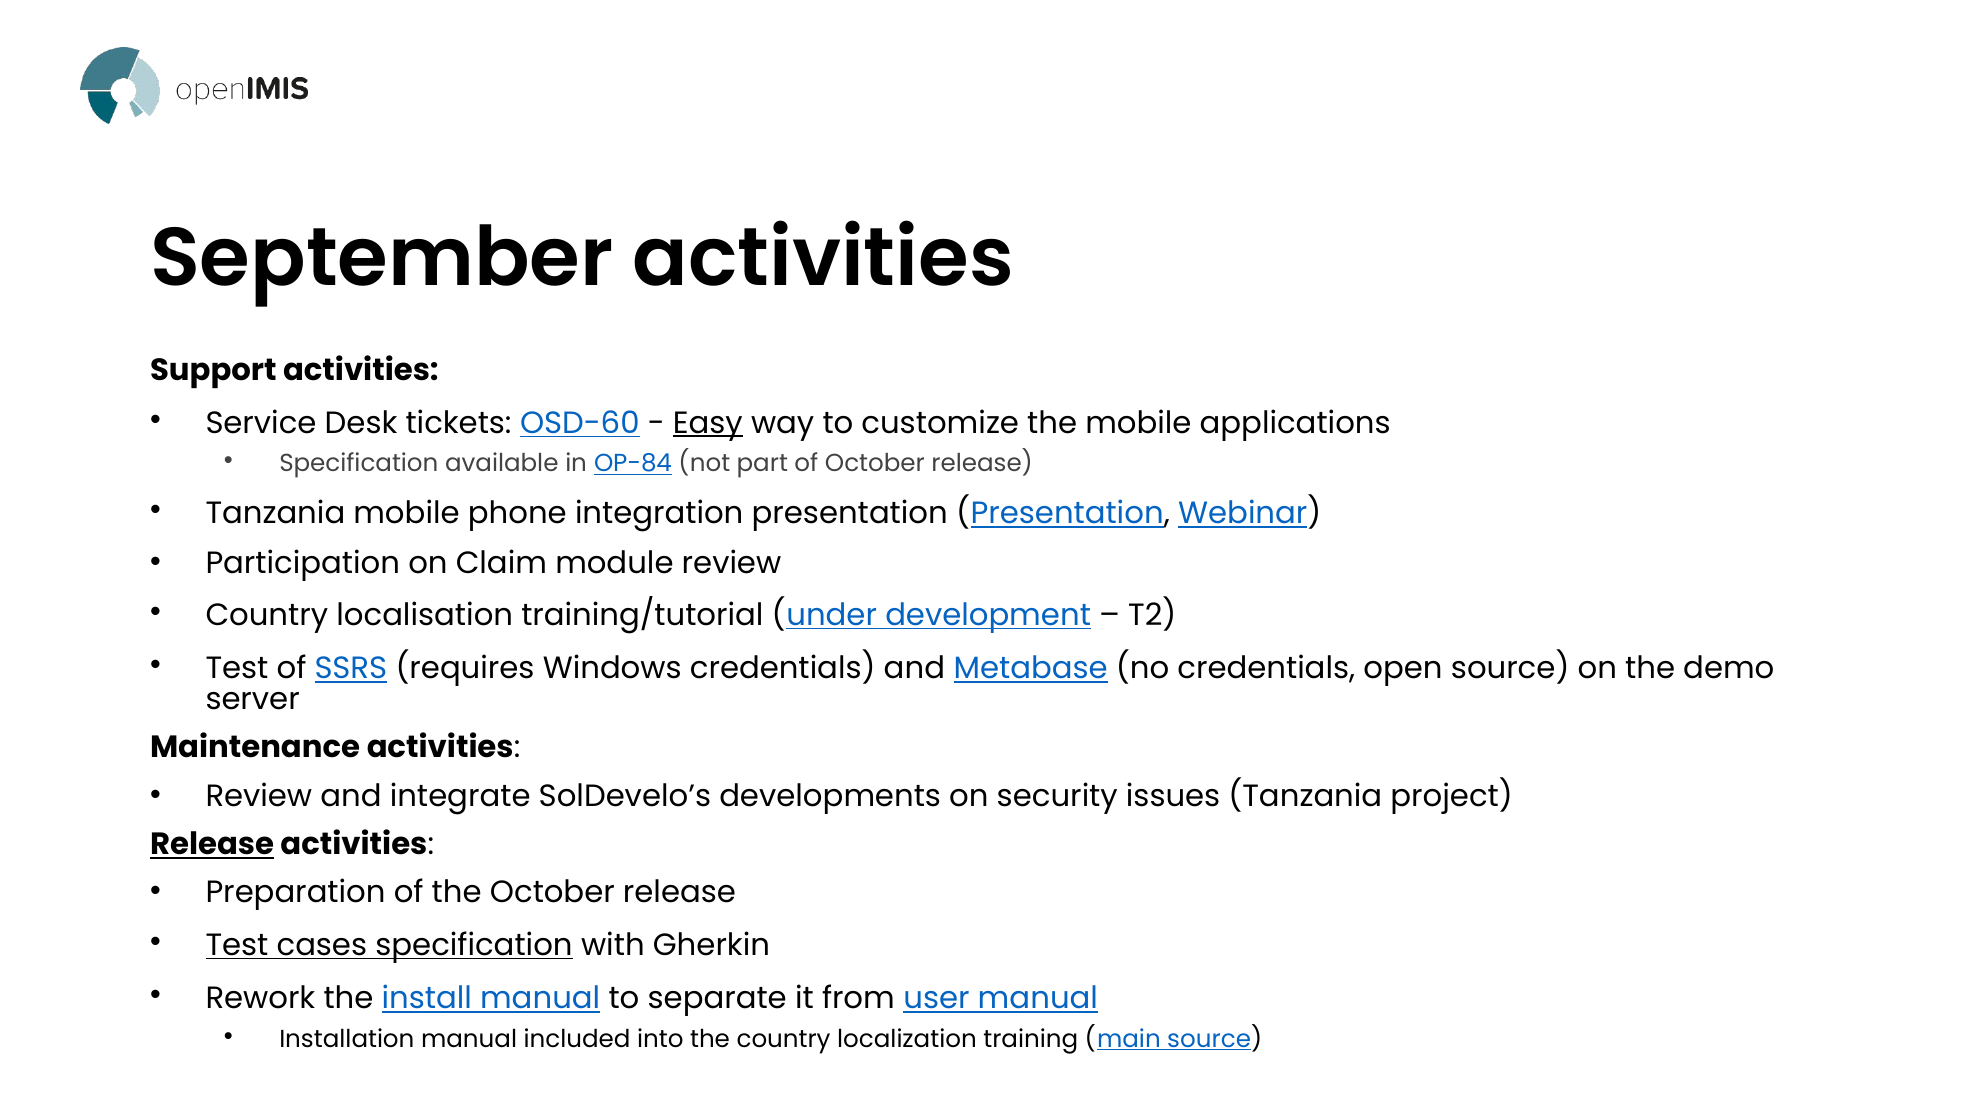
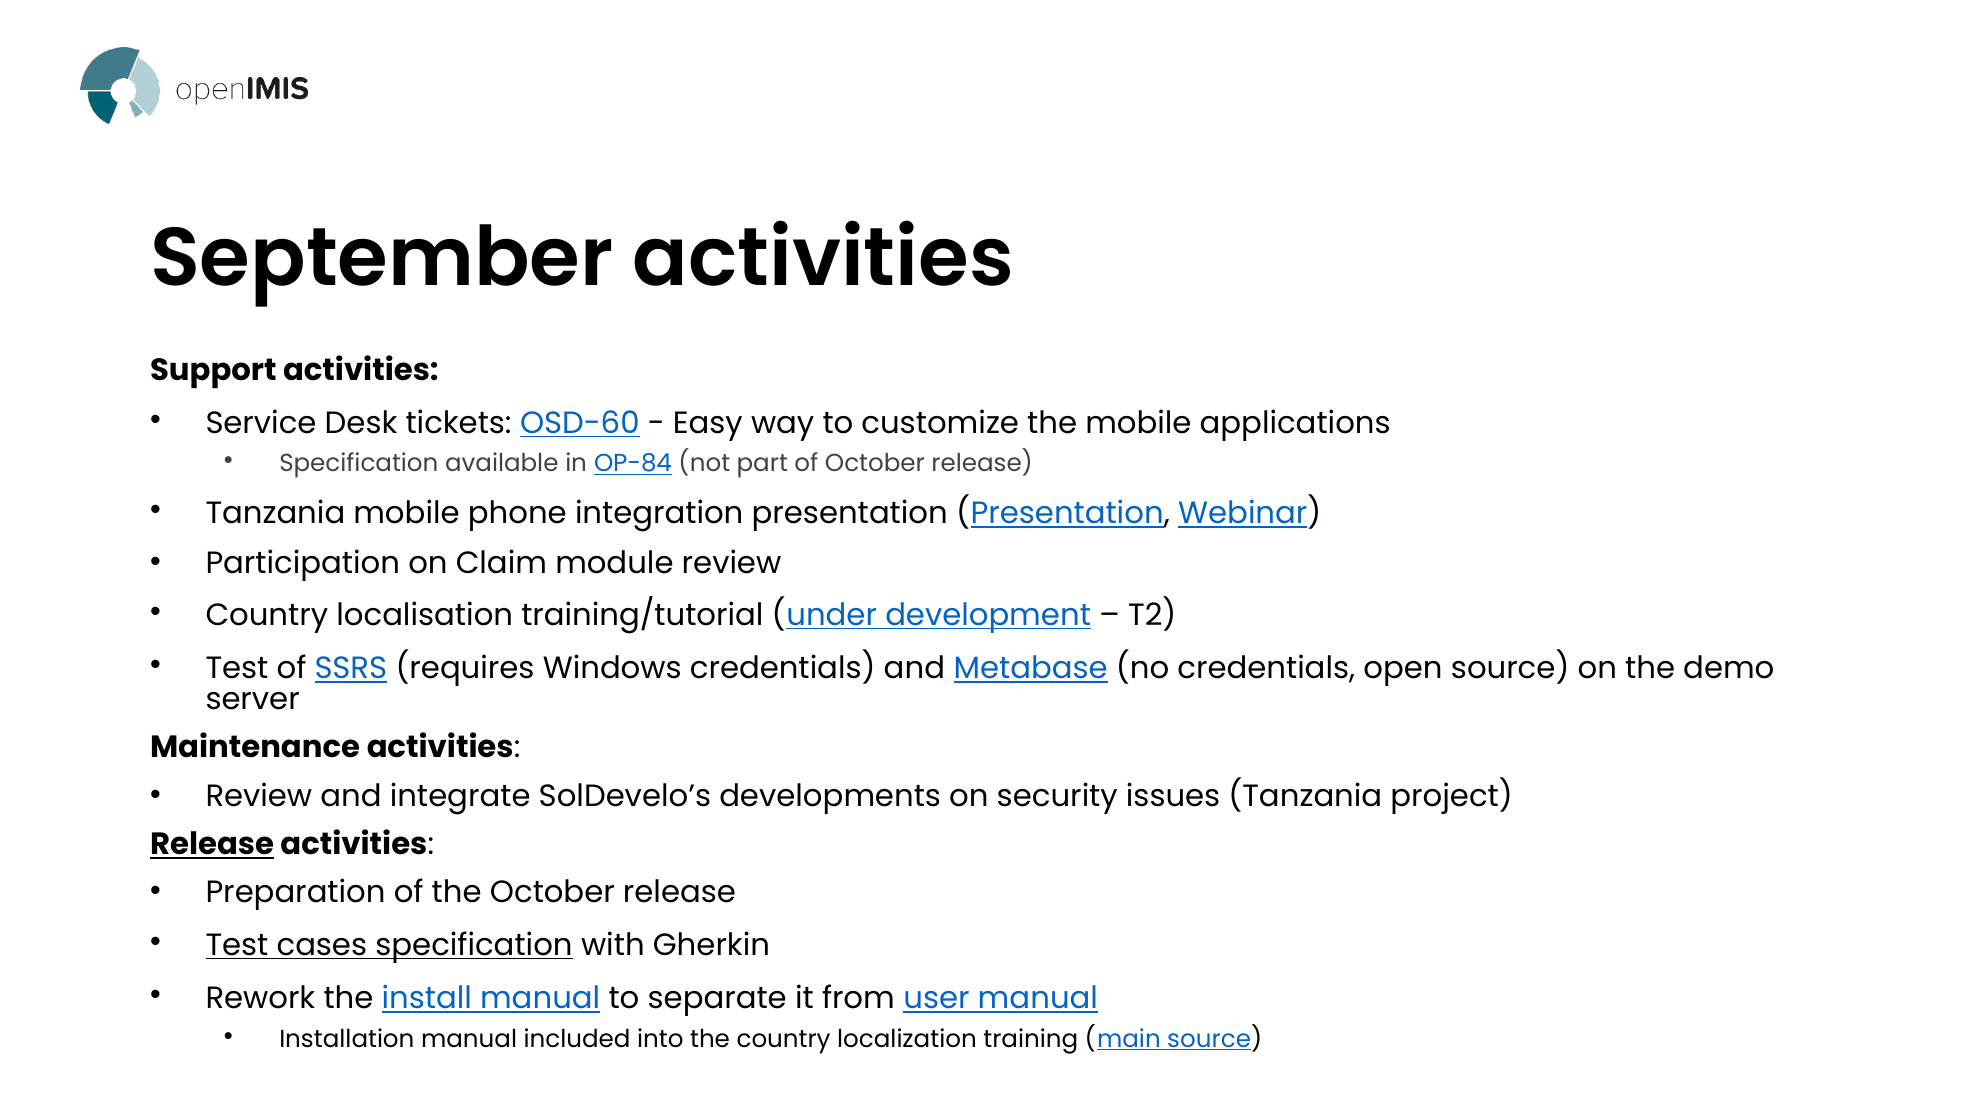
Easy underline: present -> none (708, 423)
